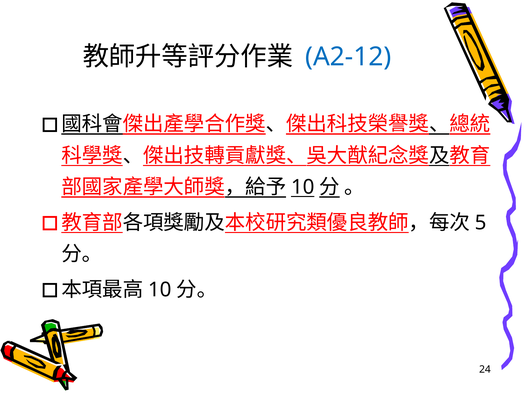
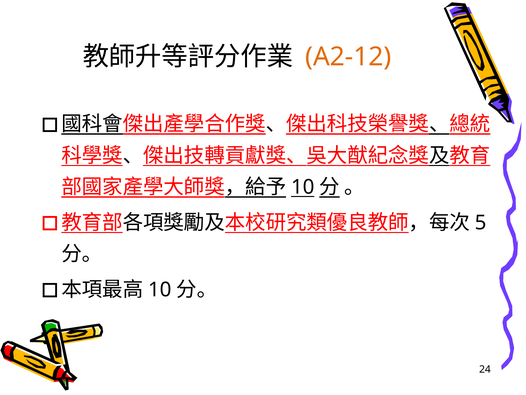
A2-12 colour: blue -> orange (348, 57)
